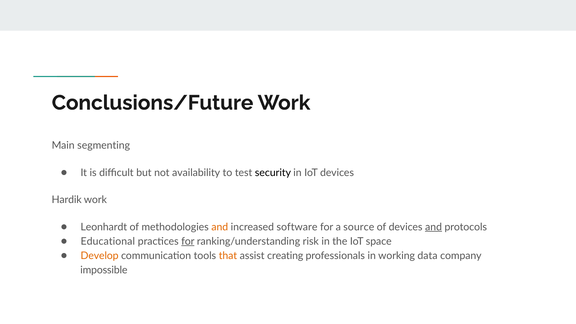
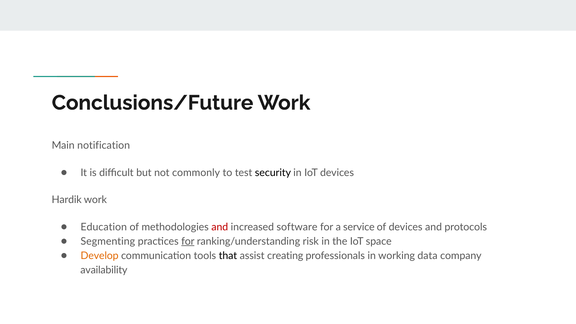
segmenting: segmenting -> notification (104, 146)
availability: availability -> commonly (196, 173)
Leonhardt: Leonhardt -> Education (104, 227)
and colour: orange -> red (220, 227)
source: source -> service (359, 227)
and underline: present -> none (434, 227)
Educational: Educational -> Segmenting (108, 241)
that colour: orange -> black (228, 256)
impossible: impossible -> availability (104, 270)
